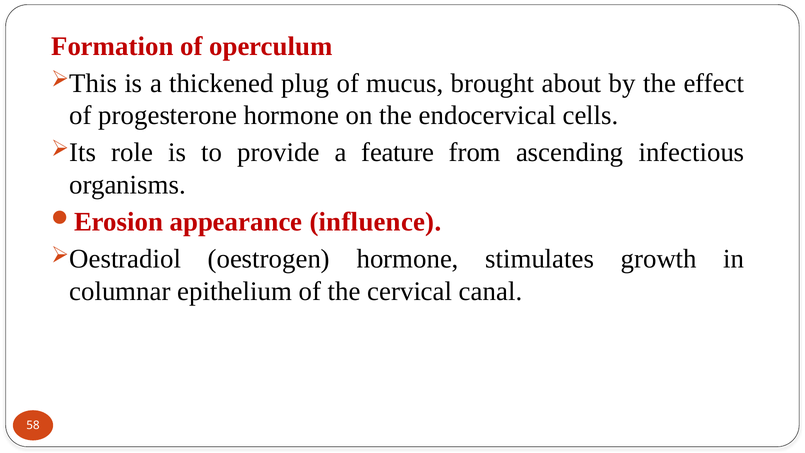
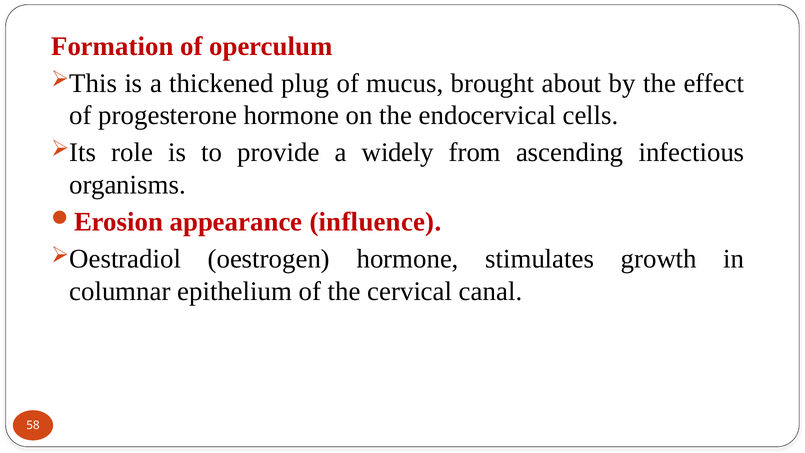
feature: feature -> widely (398, 153)
